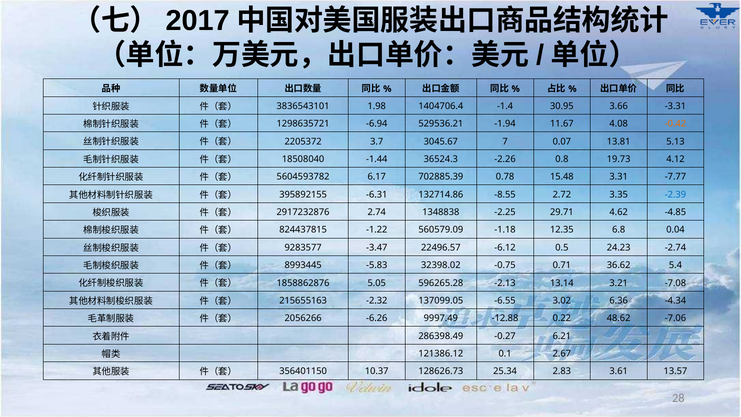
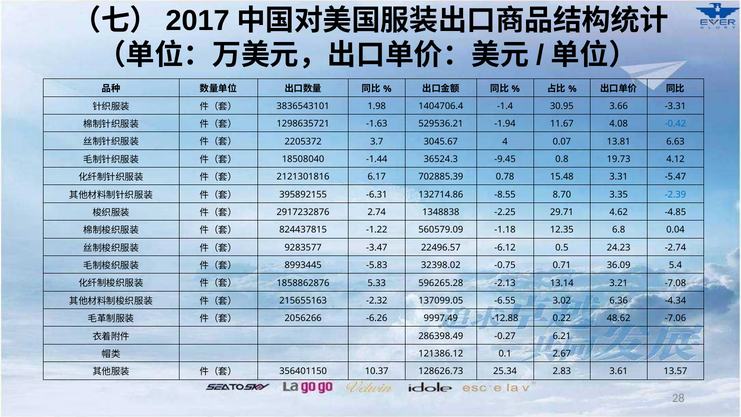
-6.94: -6.94 -> -1.63 (377, 124)
-0.42 colour: orange -> blue (675, 124)
7: 7 -> 4 (505, 141)
5.13: 5.13 -> 6.63 (675, 141)
-2.26: -2.26 -> -9.45 (505, 159)
5604593782: 5604593782 -> 2121301816 (303, 177)
-7.77: -7.77 -> -5.47 (675, 177)
2.72: 2.72 -> 8.70 (562, 194)
36.62: 36.62 -> 36.09 (619, 265)
5.05: 5.05 -> 5.33 (377, 283)
